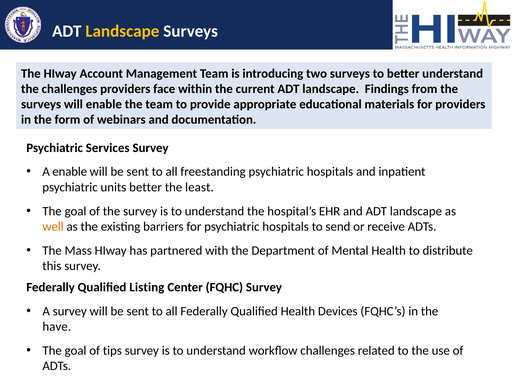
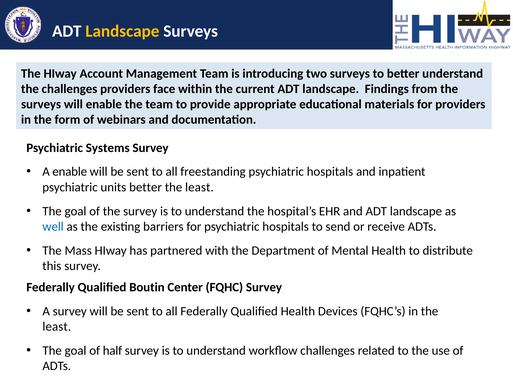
Services: Services -> Systems (108, 148)
well colour: orange -> blue (53, 226)
Listing: Listing -> Boutin (147, 287)
have: have -> least (57, 326)
tips: tips -> half (112, 350)
